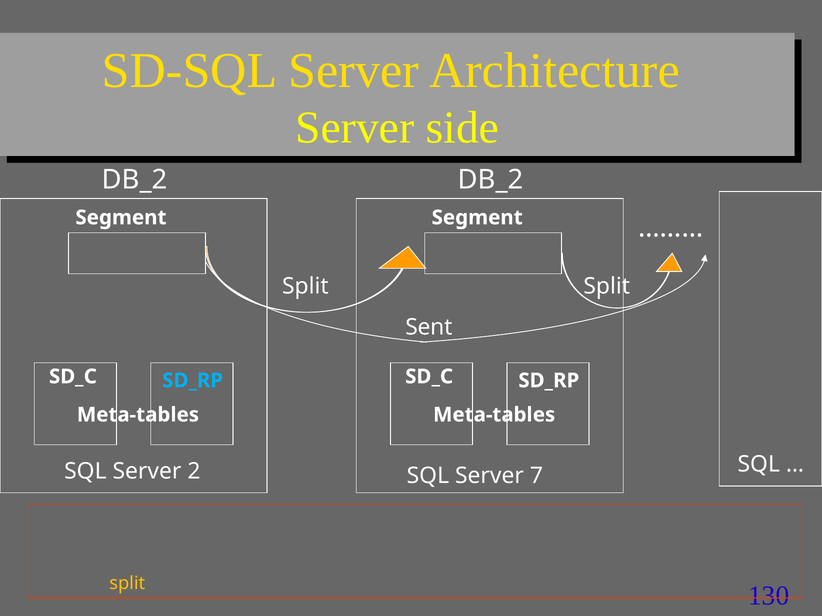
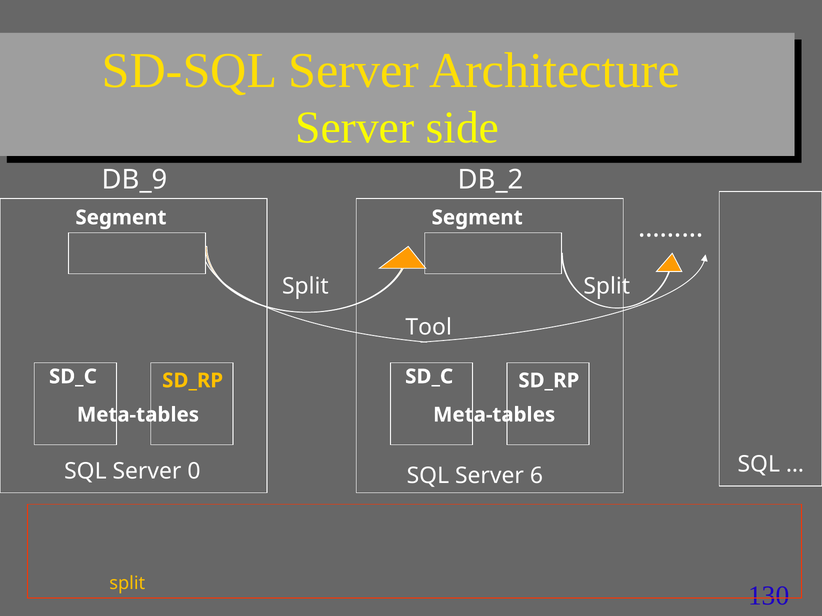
DB_2: DB_2 -> DB_9 (135, 180)
Sent: Sent -> Tool (429, 328)
SD_RP colour: light blue -> yellow (193, 381)
2: 2 -> 0 (194, 471)
7: 7 -> 6 (536, 476)
